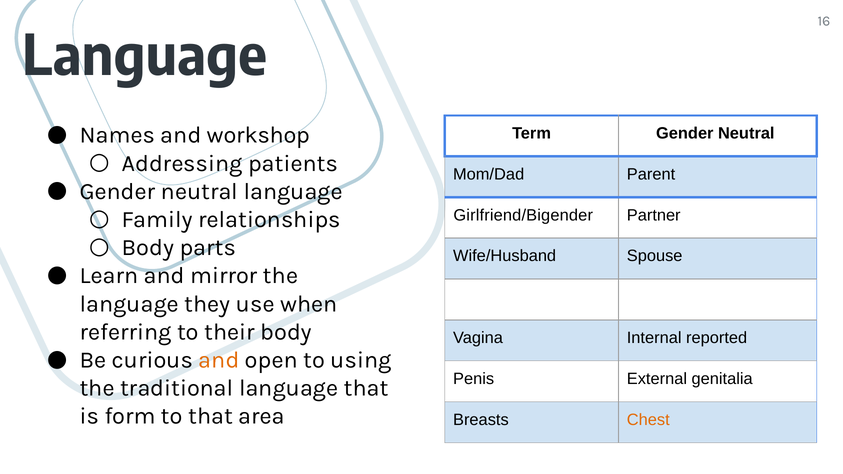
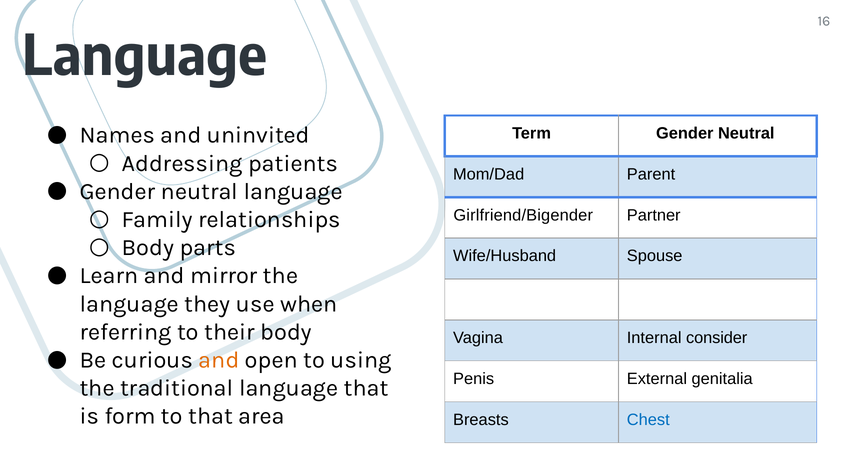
workshop: workshop -> uninvited (258, 135)
reported: reported -> consider (717, 338)
Chest colour: orange -> blue (648, 420)
